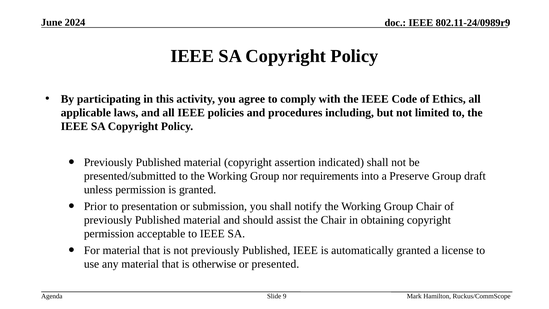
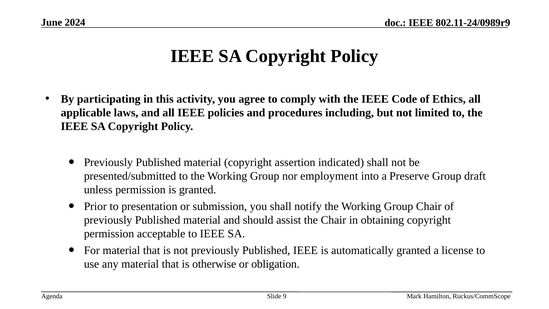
requirements: requirements -> employment (329, 176)
presented: presented -> obligation (275, 264)
